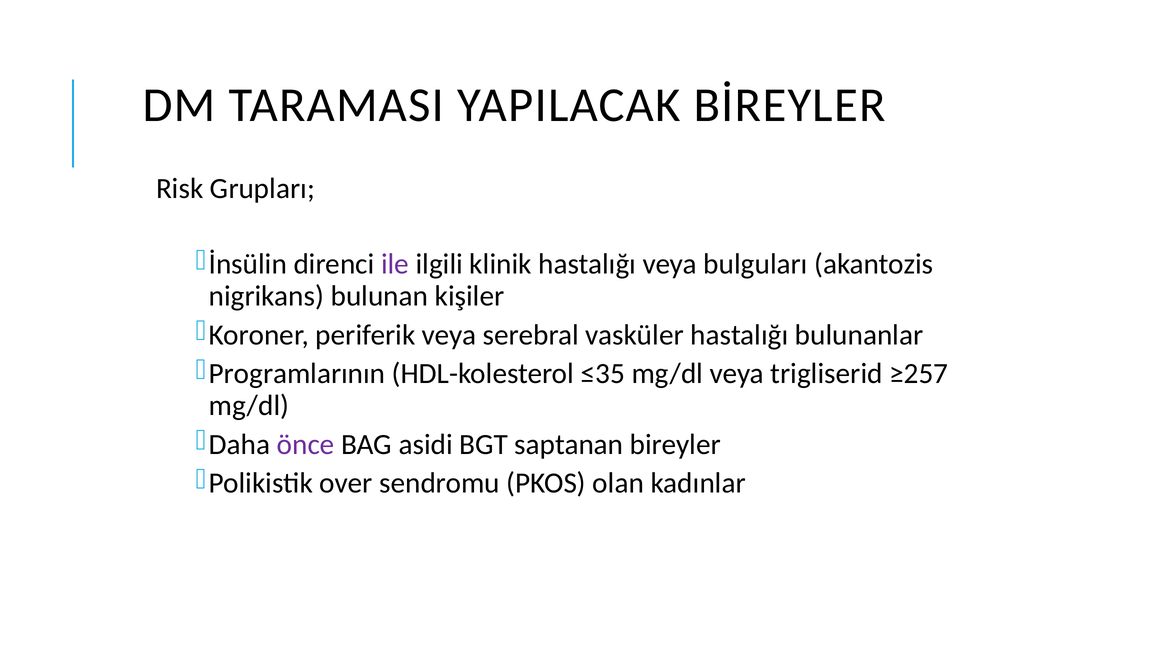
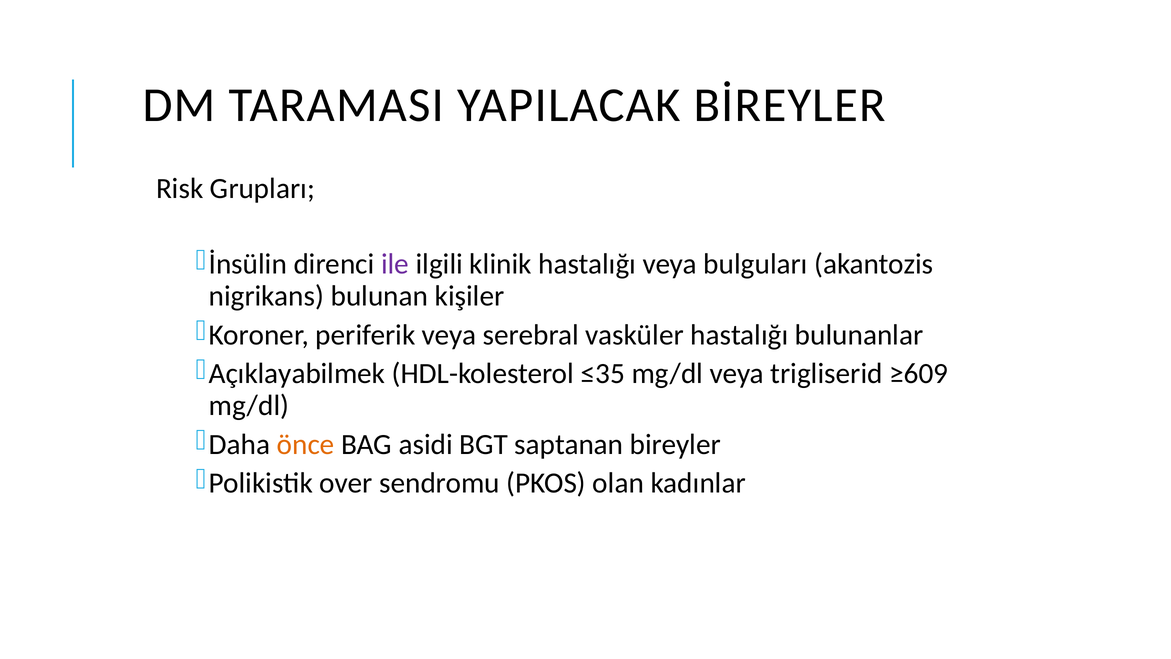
Programlarının: Programlarının -> Açıklayabilmek (297, 374)
≥257: ≥257 -> ≥609 (919, 374)
önce colour: purple -> orange (306, 444)
